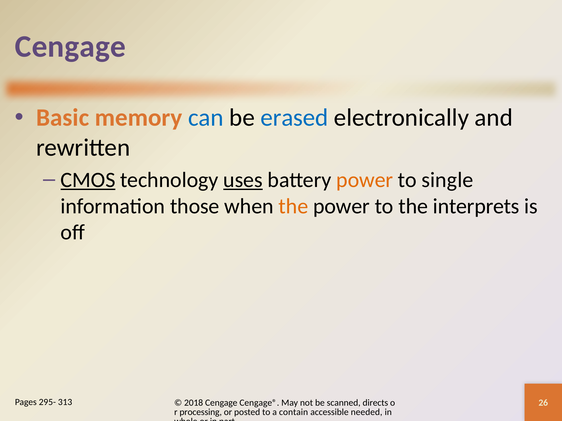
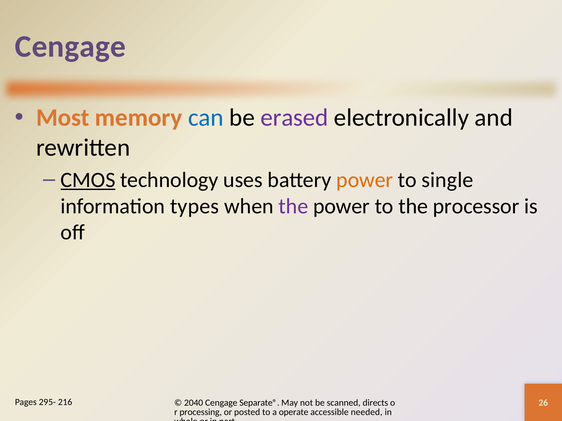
Basic: Basic -> Most (63, 118)
erased colour: blue -> purple (294, 118)
uses underline: present -> none (243, 180)
those: those -> types (195, 206)
the colour: orange -> purple (293, 206)
interprets: interprets -> processor (476, 206)
313: 313 -> 216 (65, 402)
2018: 2018 -> 2040 (194, 403)
Cengage®: Cengage® -> Separate® (259, 403)
contain: contain -> operate (294, 413)
